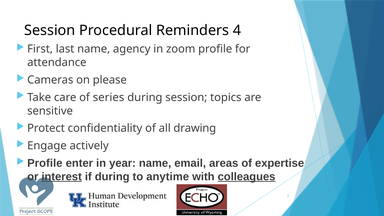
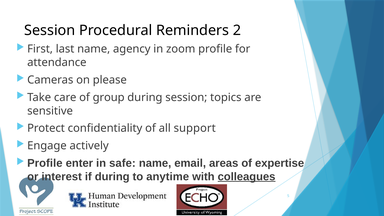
4: 4 -> 2 (237, 30)
series: series -> group (109, 97)
drawing: drawing -> support (195, 128)
year: year -> safe (122, 163)
interest underline: present -> none (62, 177)
